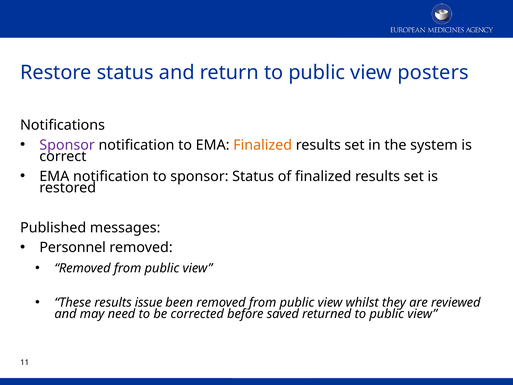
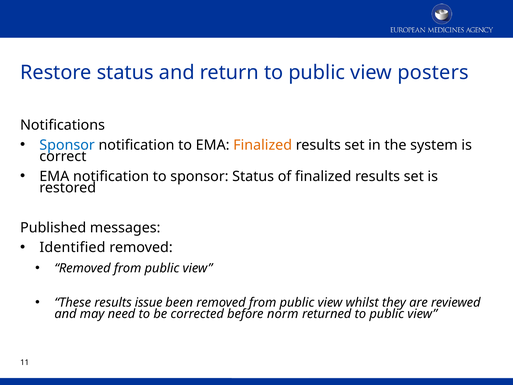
Sponsor colour: purple -> blue (67, 145)
Personnel: Personnel -> Identified (72, 247)
saved: saved -> norm (283, 314)
